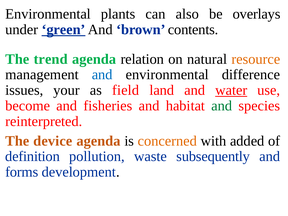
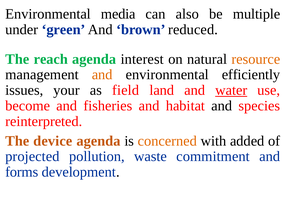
plants: plants -> media (118, 14)
overlays: overlays -> multiple (257, 14)
green underline: present -> none (64, 29)
contents: contents -> reduced (193, 29)
trend: trend -> reach (51, 59)
relation: relation -> interest (142, 59)
and colour: blue -> orange (102, 75)
difference: difference -> efficiently (251, 75)
and colour: green -> black (222, 106)
definition: definition -> projected (32, 156)
subsequently: subsequently -> commitment (213, 156)
